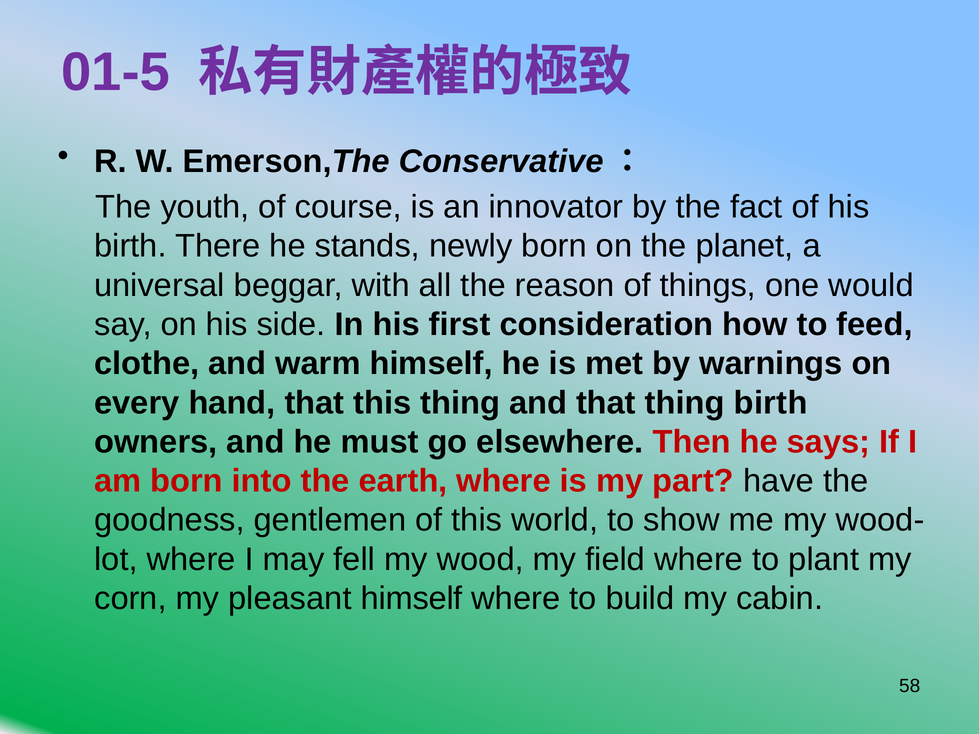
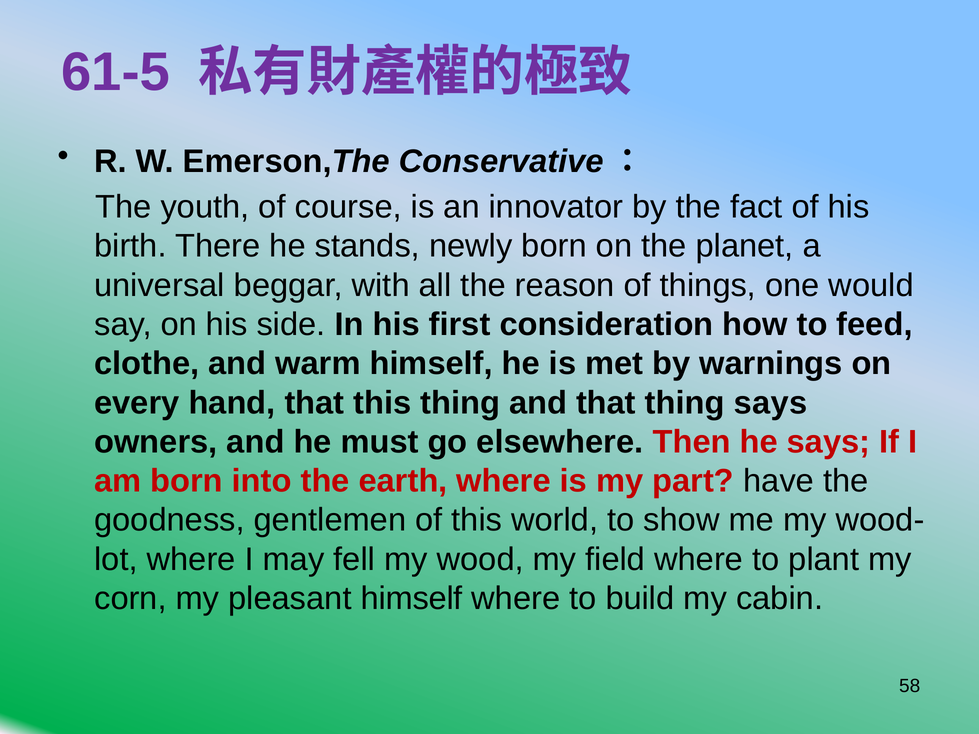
01-5: 01-5 -> 61-5 (116, 72)
thing birth: birth -> says (771, 403)
